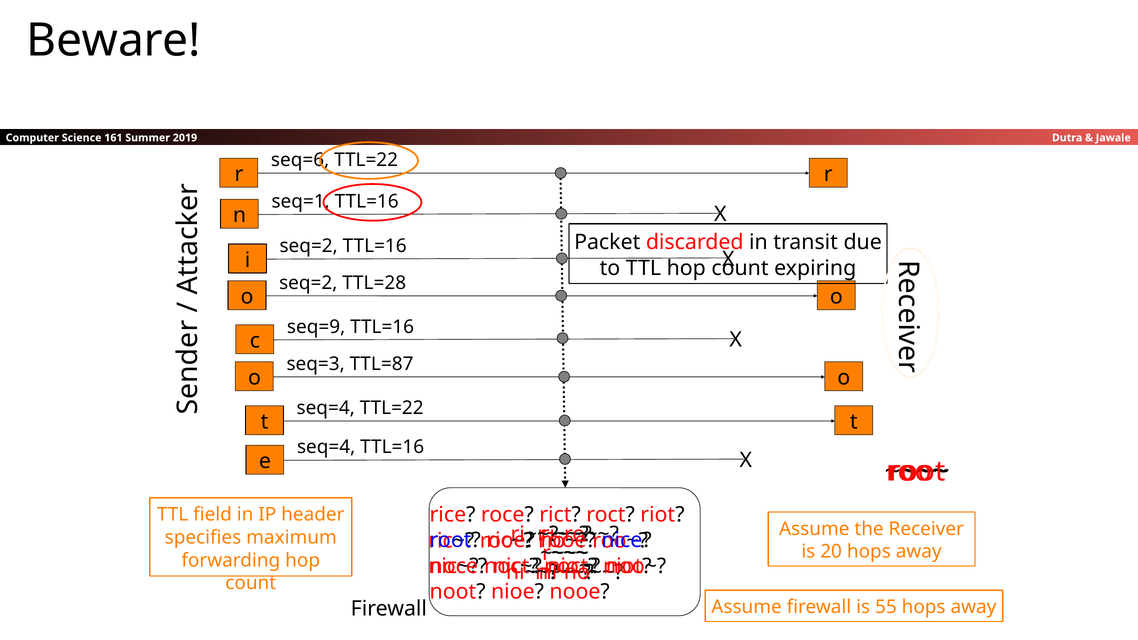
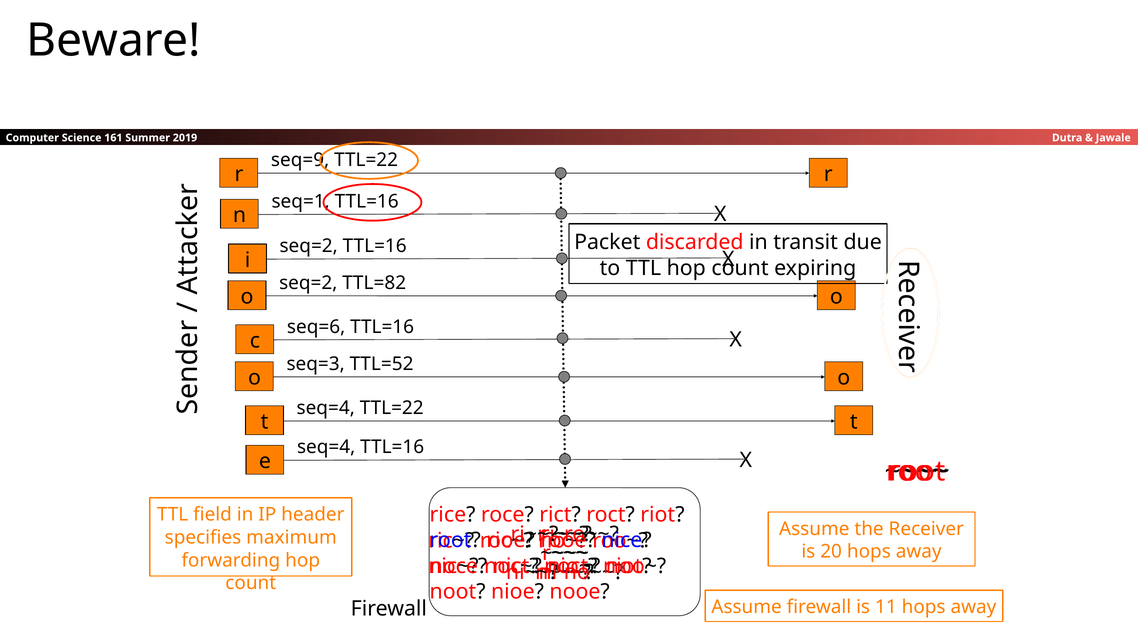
seq=6: seq=6 -> seq=9 (300, 160)
TTL=28: TTL=28 -> TTL=82 (374, 283)
seq=9: seq=9 -> seq=6 (316, 327)
TTL=87: TTL=87 -> TTL=52 (382, 364)
55: 55 -> 11 (886, 607)
